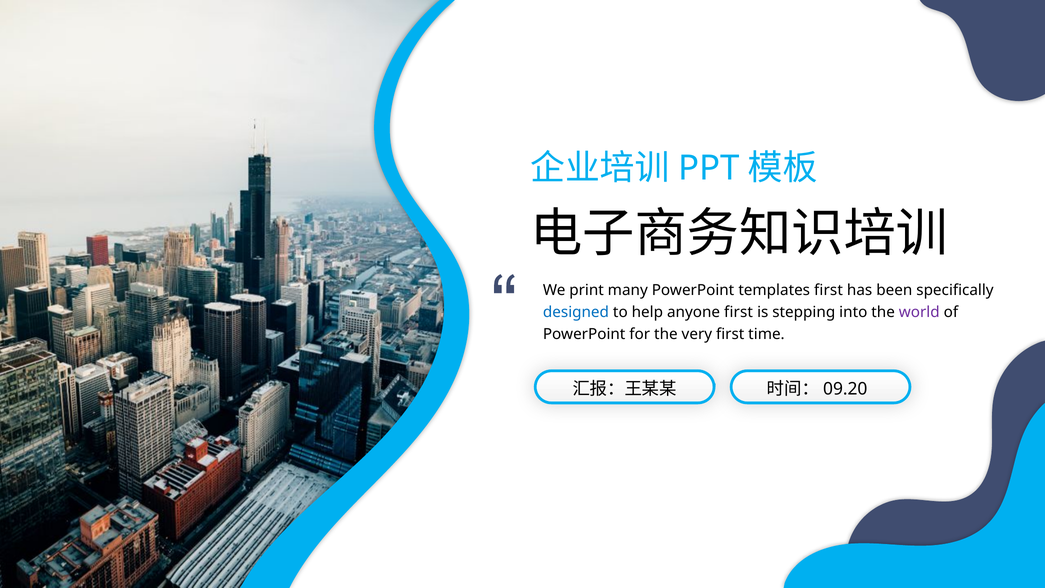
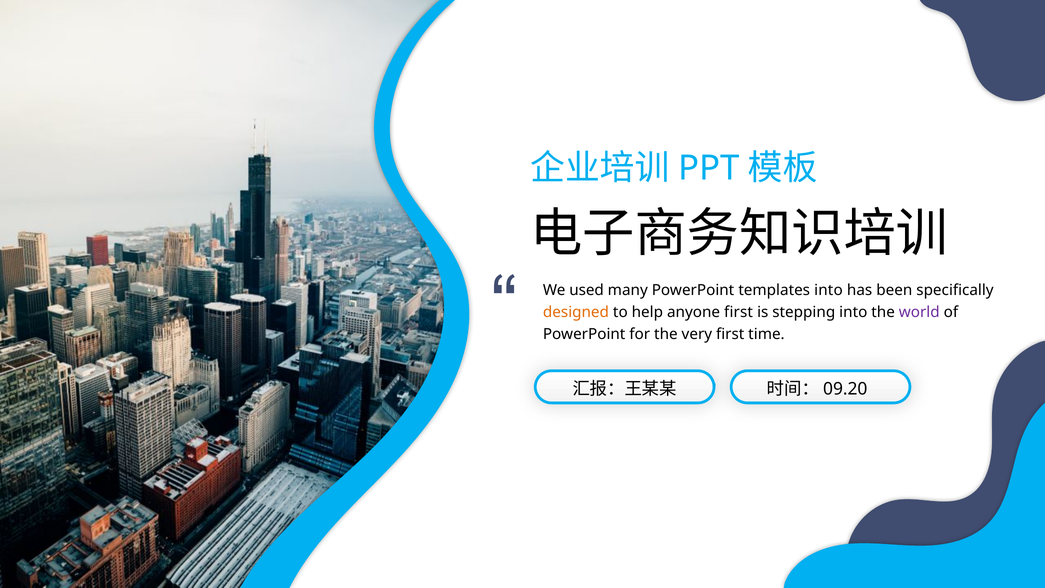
print: print -> used (587, 290)
templates first: first -> into (828, 290)
designed colour: blue -> orange (576, 312)
